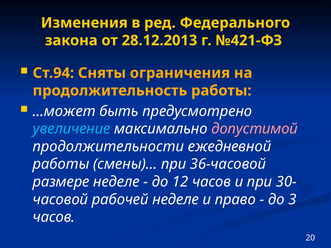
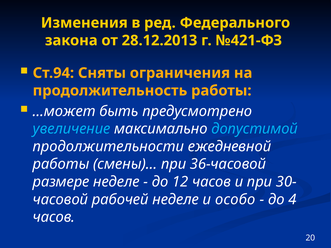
допустимой colour: pink -> light blue (255, 129)
право: право -> особо (235, 200)
3: 3 -> 4 (292, 200)
